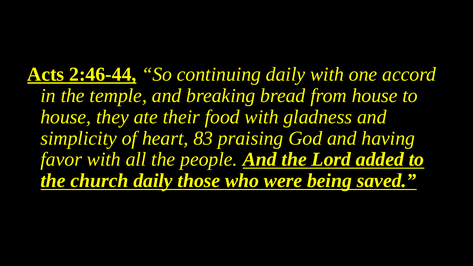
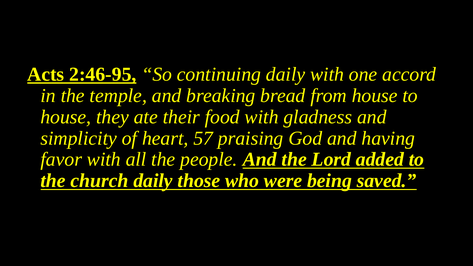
2:46-44: 2:46-44 -> 2:46-95 (103, 74)
83: 83 -> 57 (203, 138)
